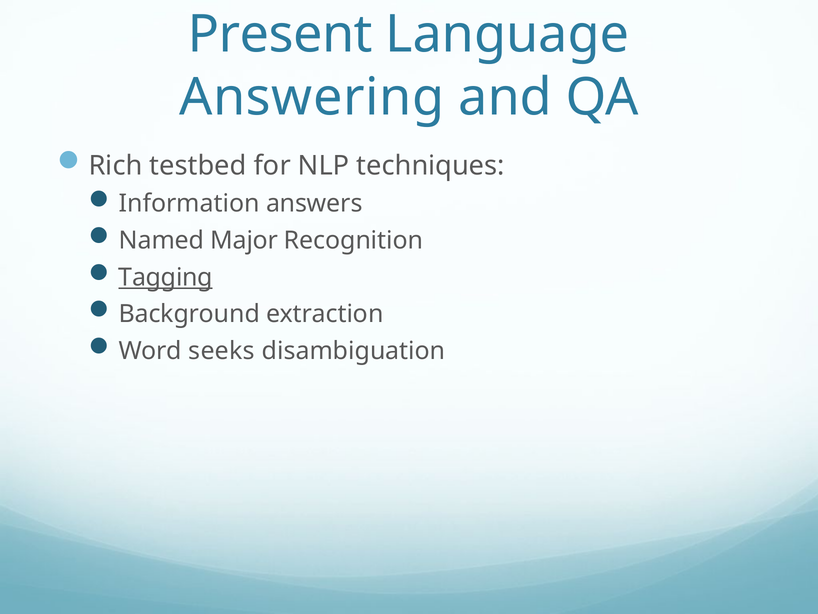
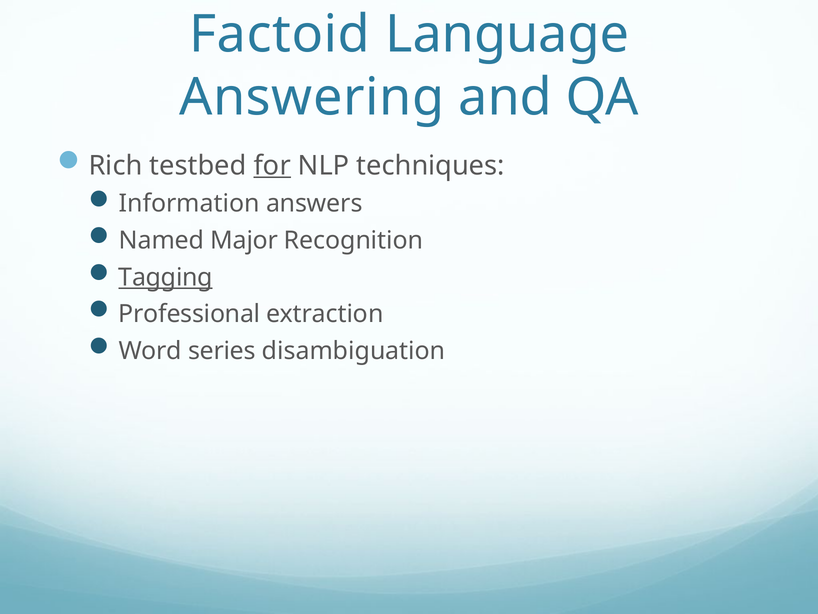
Present: Present -> Factoid (280, 35)
for underline: none -> present (272, 166)
Background: Background -> Professional (189, 314)
seeks: seeks -> series (222, 351)
